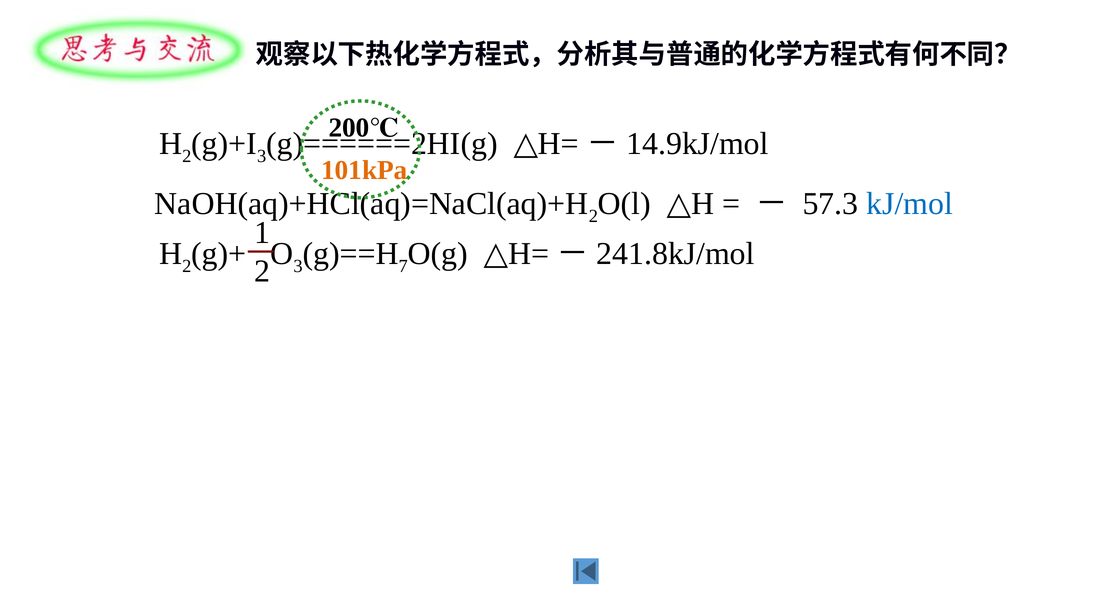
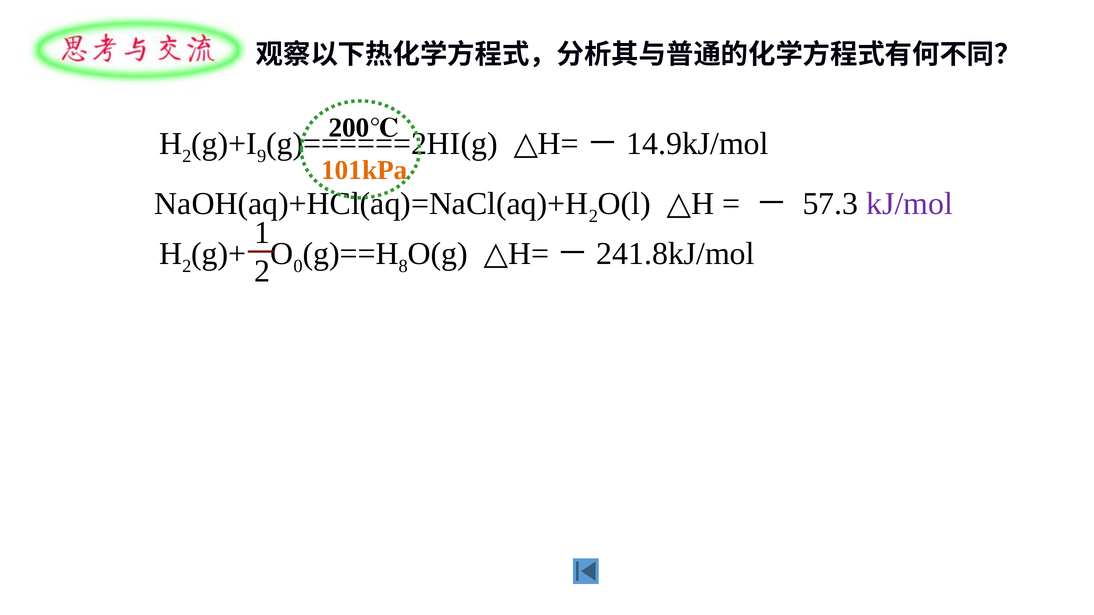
3: 3 -> 9 (262, 156)
kJ/mol colour: blue -> purple (910, 204)
3: 3 -> 0 (298, 266)
7: 7 -> 8 (403, 266)
